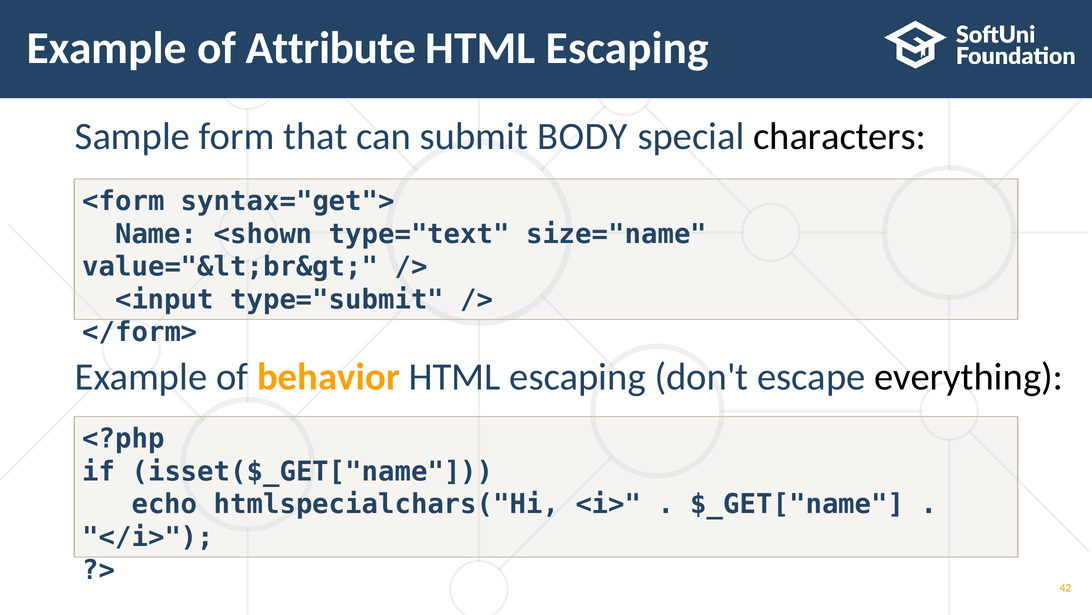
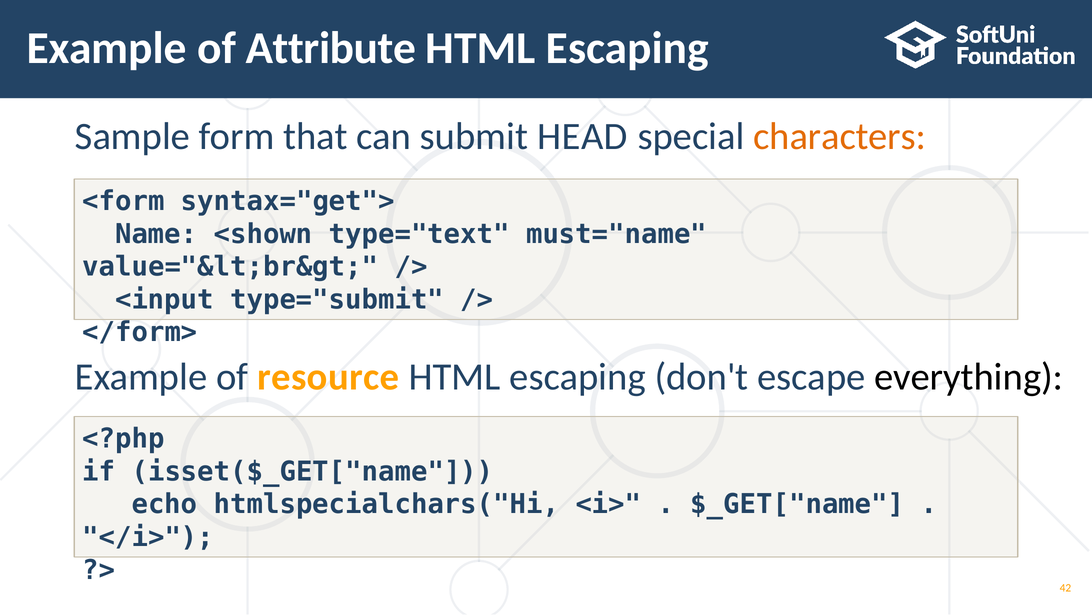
BODY: BODY -> HEAD (583, 136)
characters colour: black -> orange (840, 136)
size="name: size="name -> must="name (617, 234)
behavior: behavior -> resource (328, 377)
